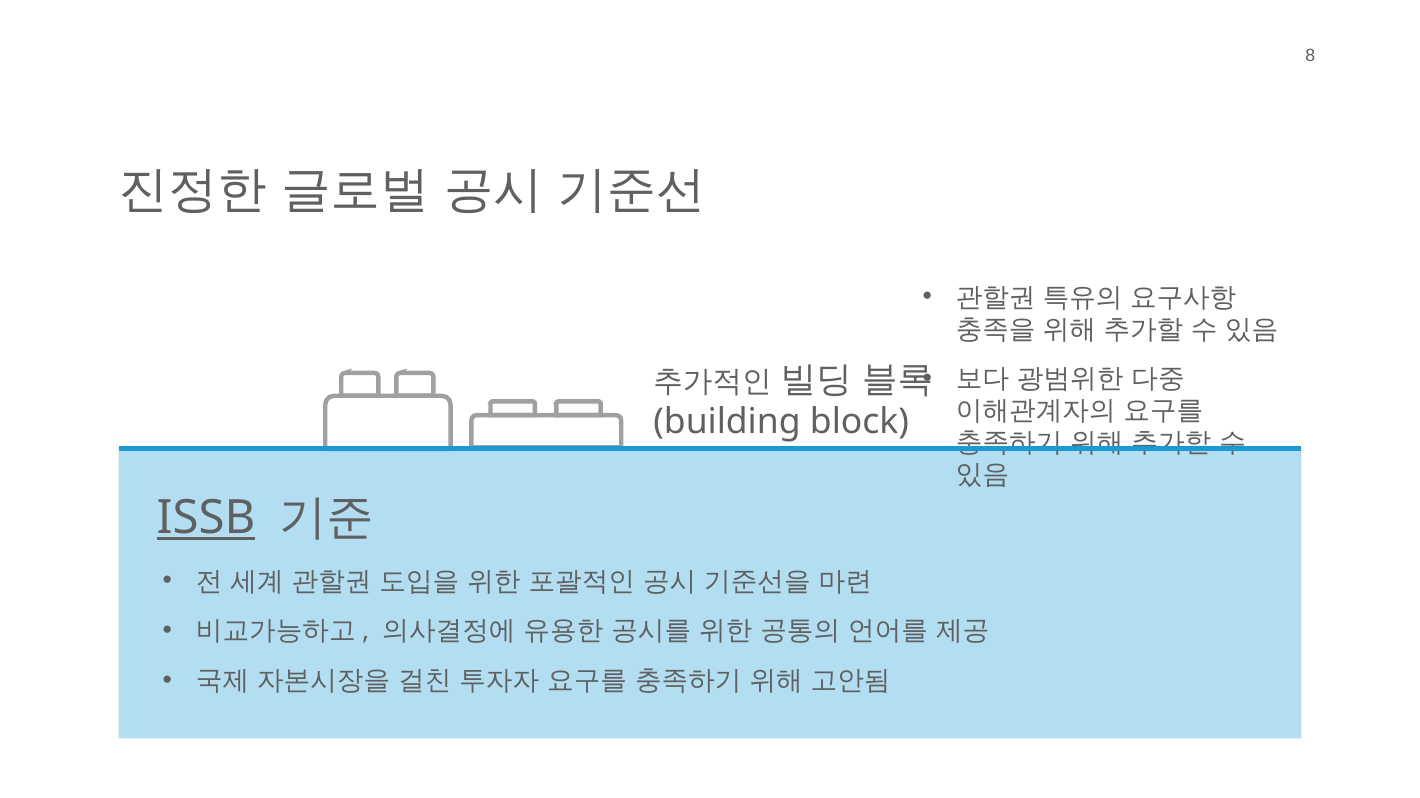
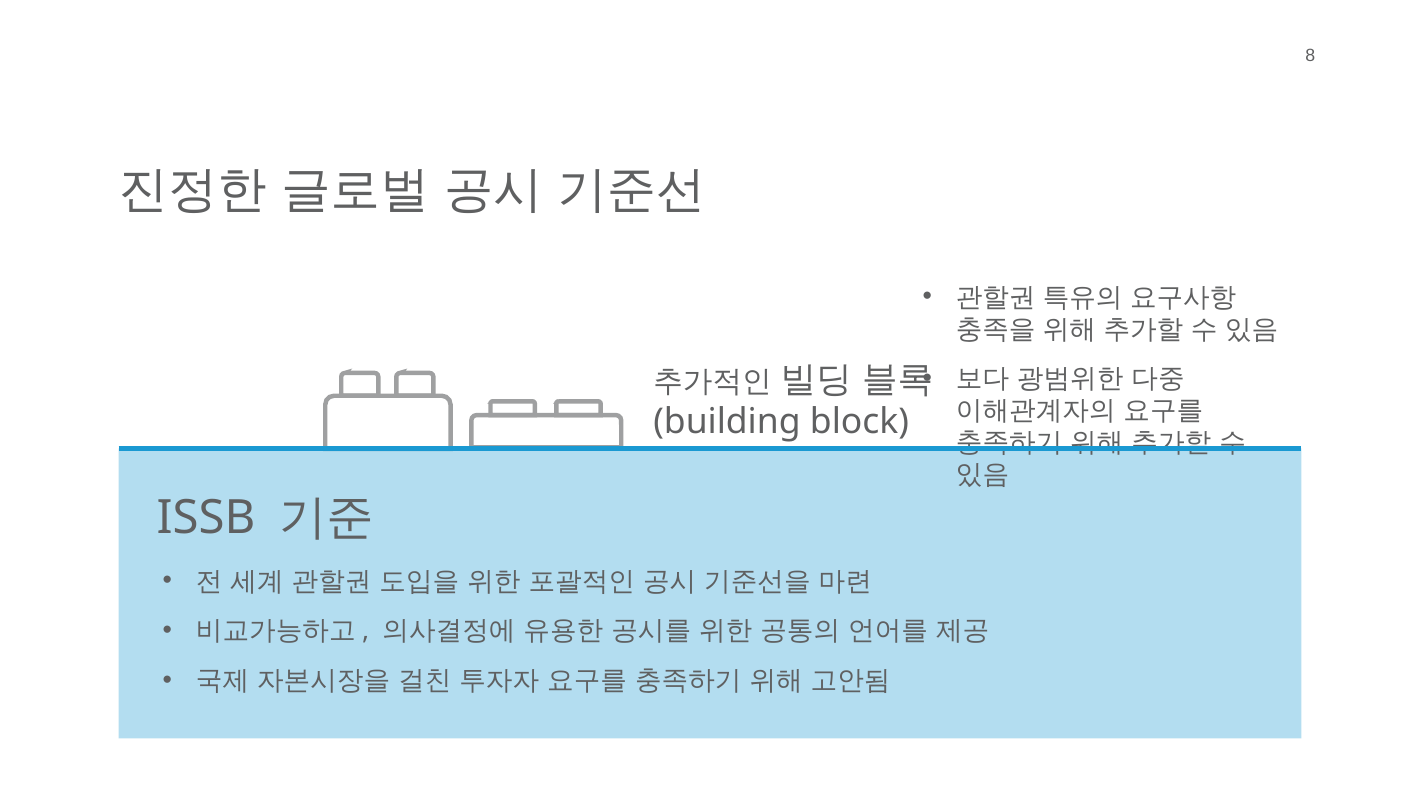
ISSB underline: present -> none (206, 519)
